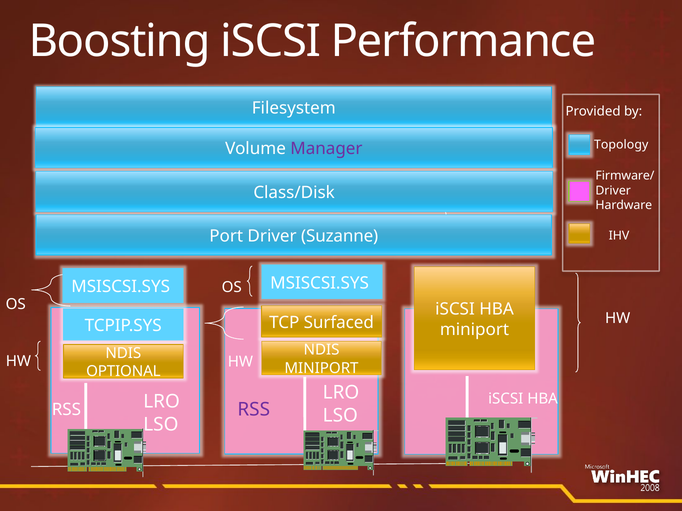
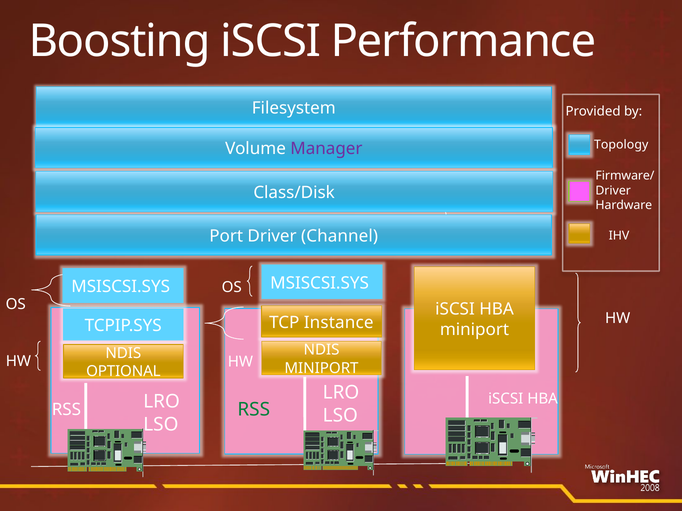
Suzanne: Suzanne -> Channel (340, 236)
Surfaced: Surfaced -> Instance (339, 323)
RSS colour: purple -> green (254, 410)
